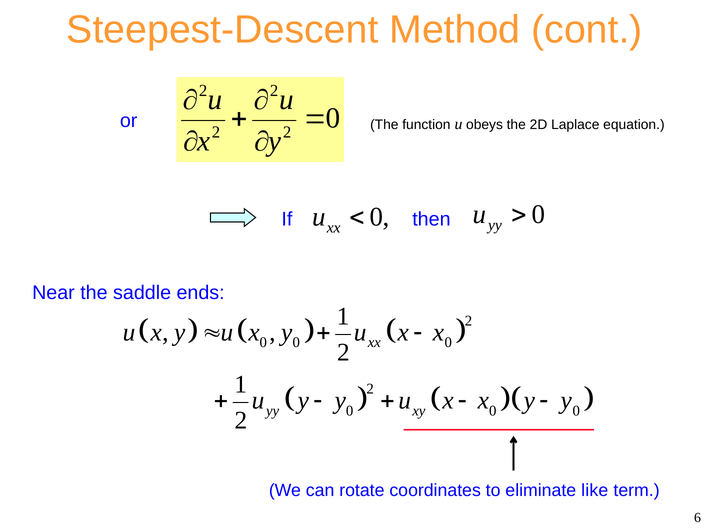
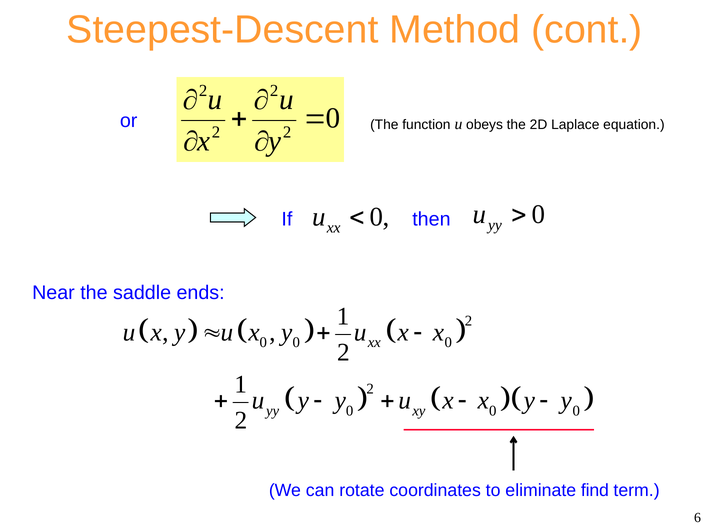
like: like -> find (595, 491)
